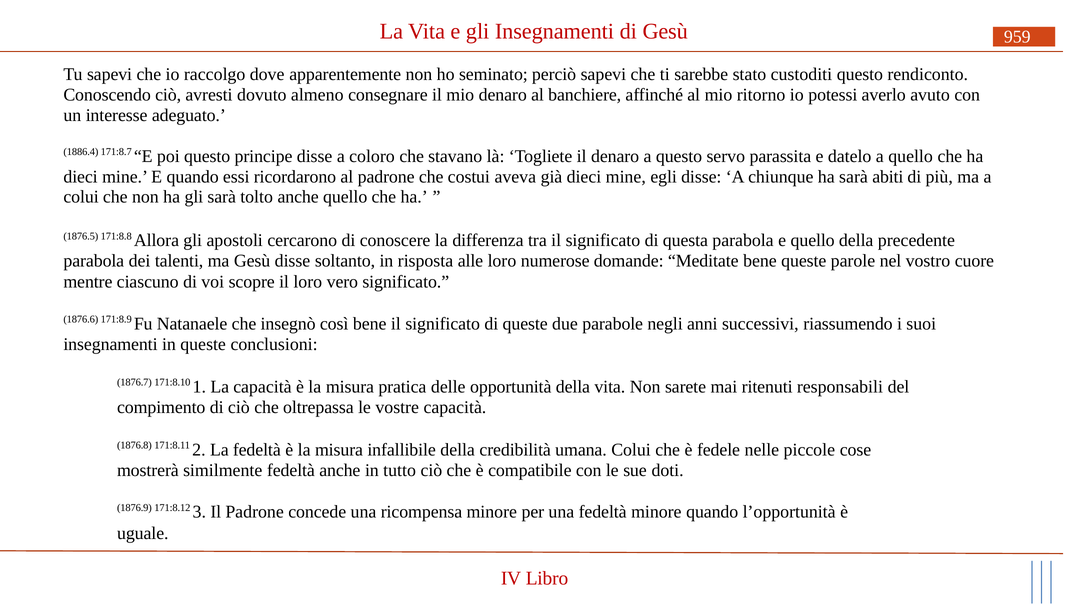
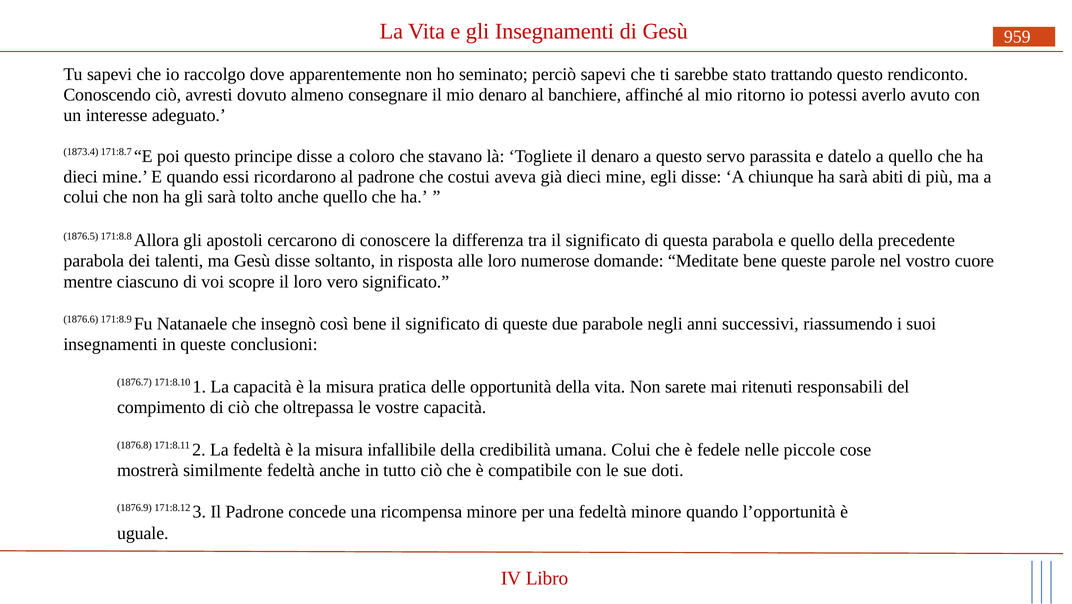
custoditi: custoditi -> trattando (801, 74)
1886.4: 1886.4 -> 1873.4 (81, 152)
